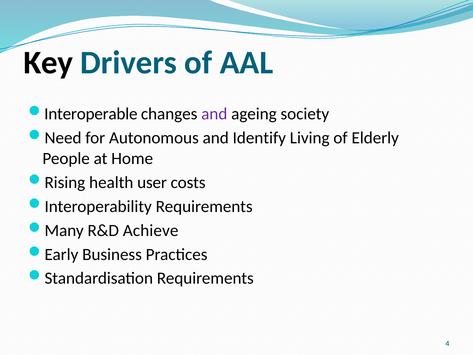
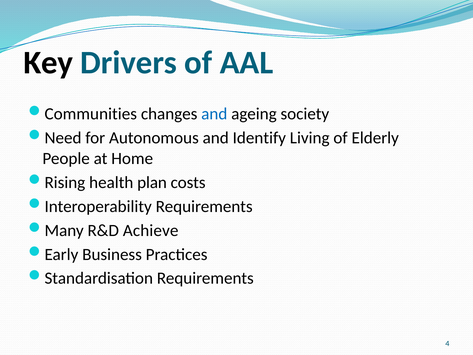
Interoperable: Interoperable -> Communities (91, 114)
and colour: purple -> blue (214, 114)
user: user -> plan (152, 182)
